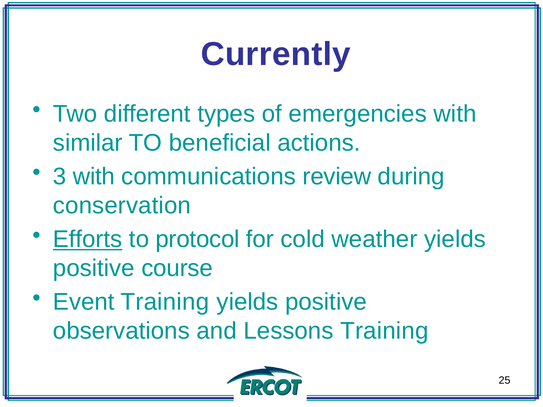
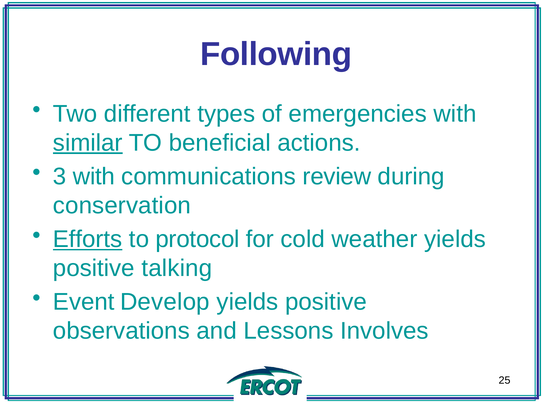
Currently: Currently -> Following (276, 54)
similar underline: none -> present (88, 143)
course: course -> talking (177, 268)
Event Training: Training -> Develop (165, 302)
Lessons Training: Training -> Involves (384, 331)
